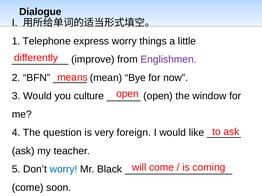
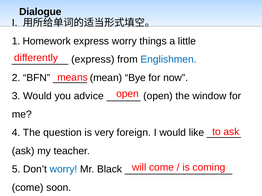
Telephone: Telephone -> Homework (47, 41)
improve: improve -> express (93, 60)
Englishmen colour: purple -> blue (169, 60)
culture: culture -> advice (89, 96)
